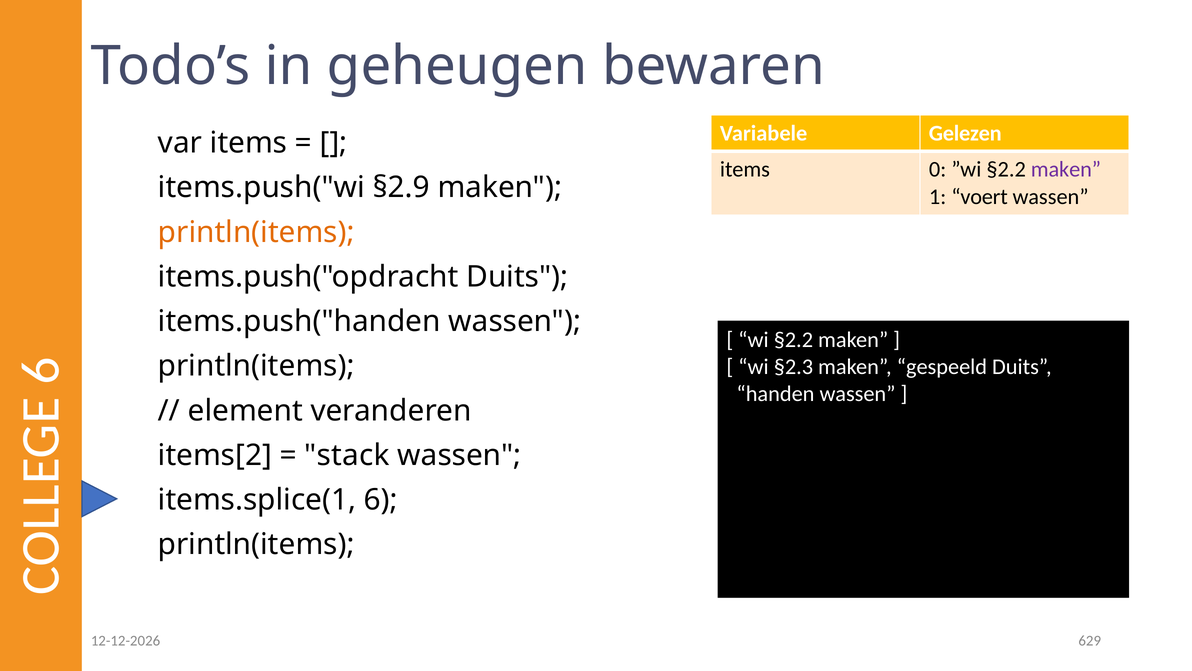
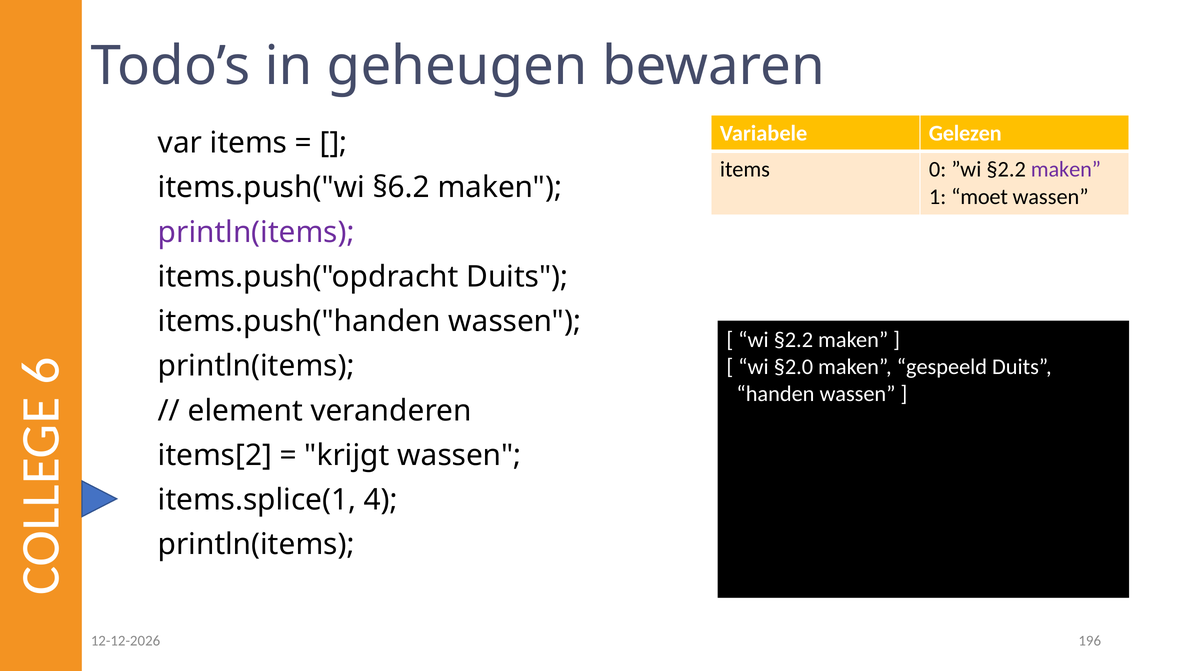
§2.9: §2.9 -> §6.2 (401, 187)
voert: voert -> moet (980, 197)
println(items colour: orange -> purple (256, 232)
§2.3: §2.3 -> §2.0 (793, 367)
stack: stack -> krijgt (347, 455)
items.splice(1 6: 6 -> 4 (381, 500)
629: 629 -> 196 (1090, 640)
